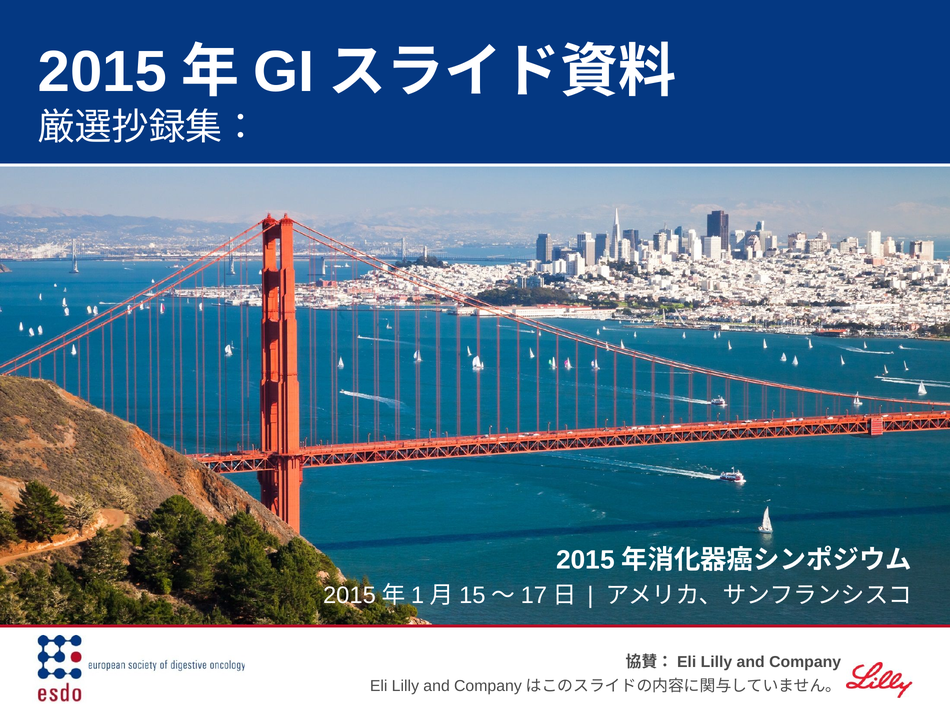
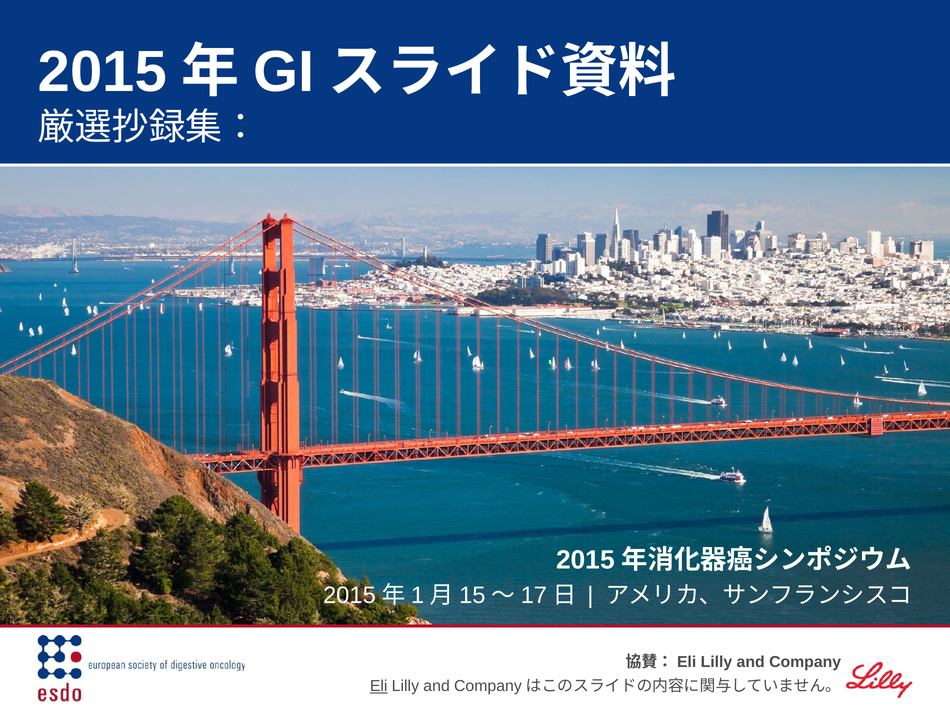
Eli underline: none -> present (379, 686)
